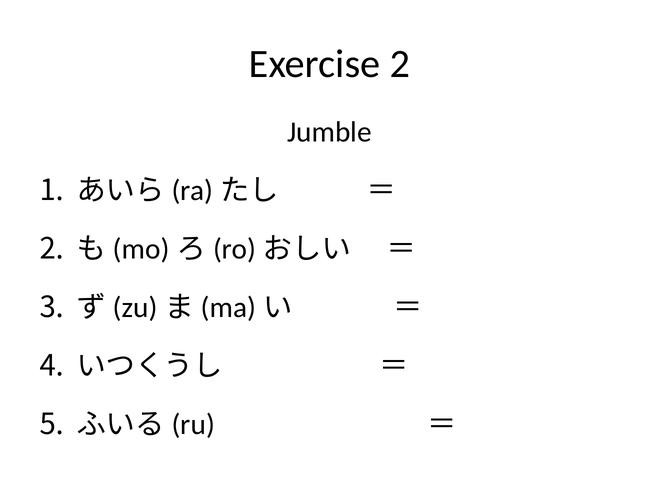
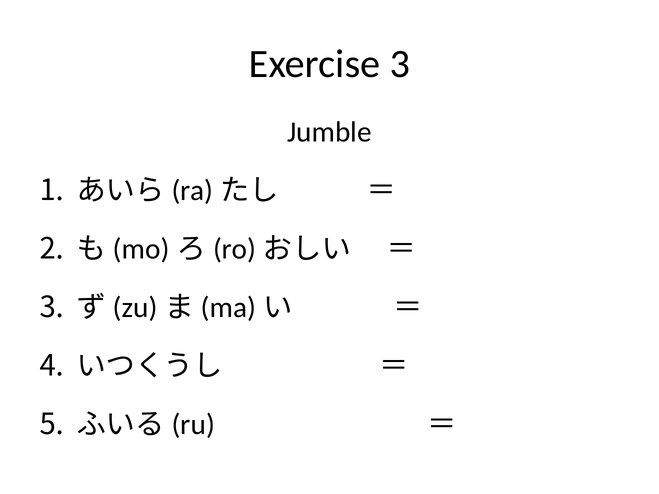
Exercise 2: 2 -> 3 (400, 64)
